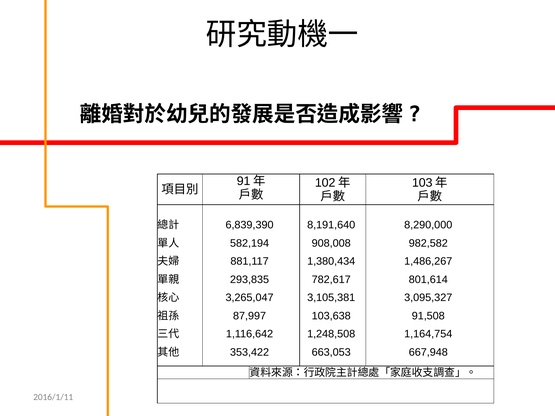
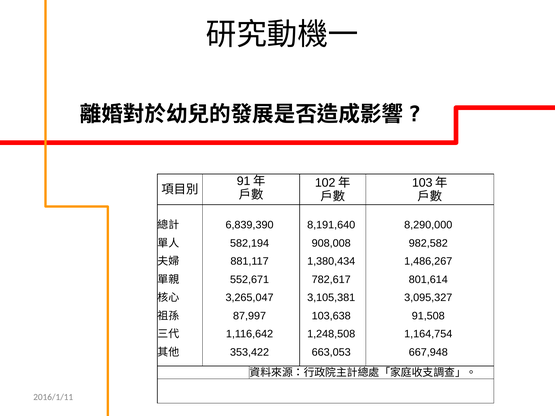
293,835: 293,835 -> 552,671 (250, 280)
